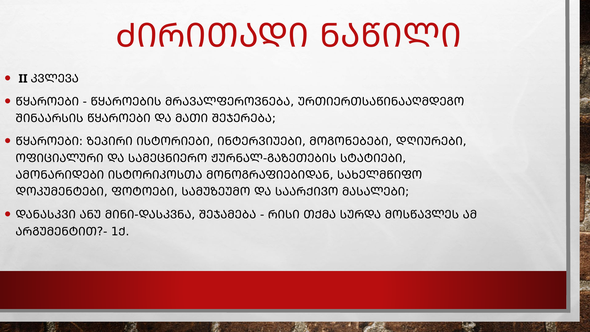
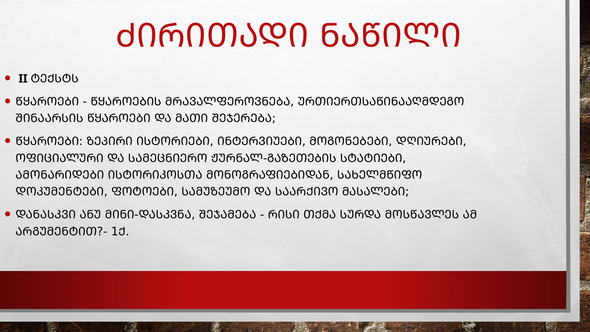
ᲙᲕᲚᲔᲕᲐ: ᲙᲕᲚᲔᲕᲐ -> ᲢᲔᲥᲡᲢᲡ (55, 79)
